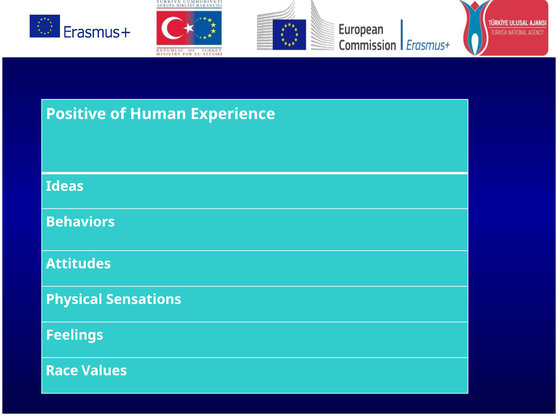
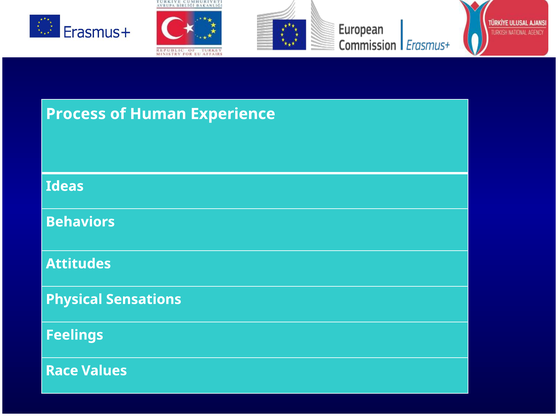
Positive: Positive -> Process (76, 114)
